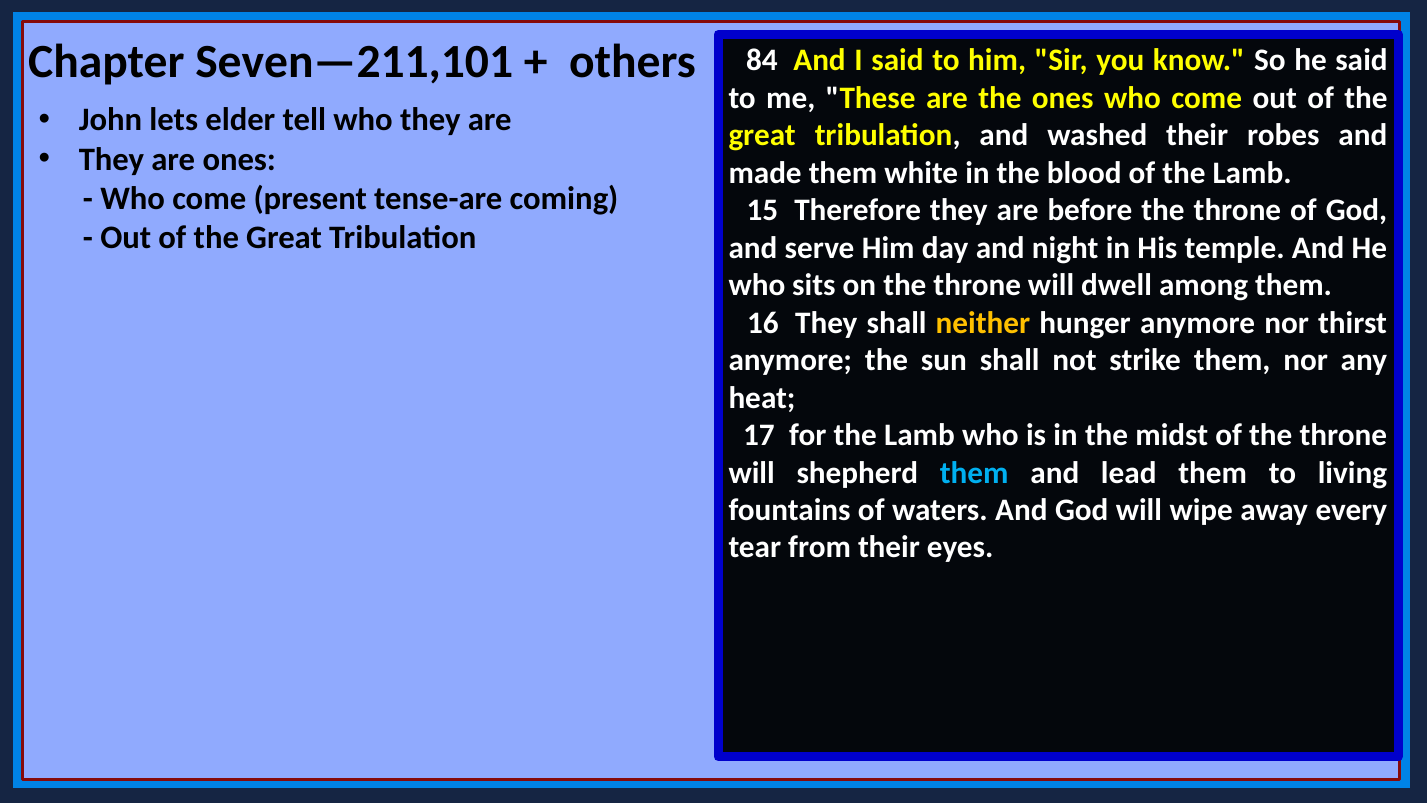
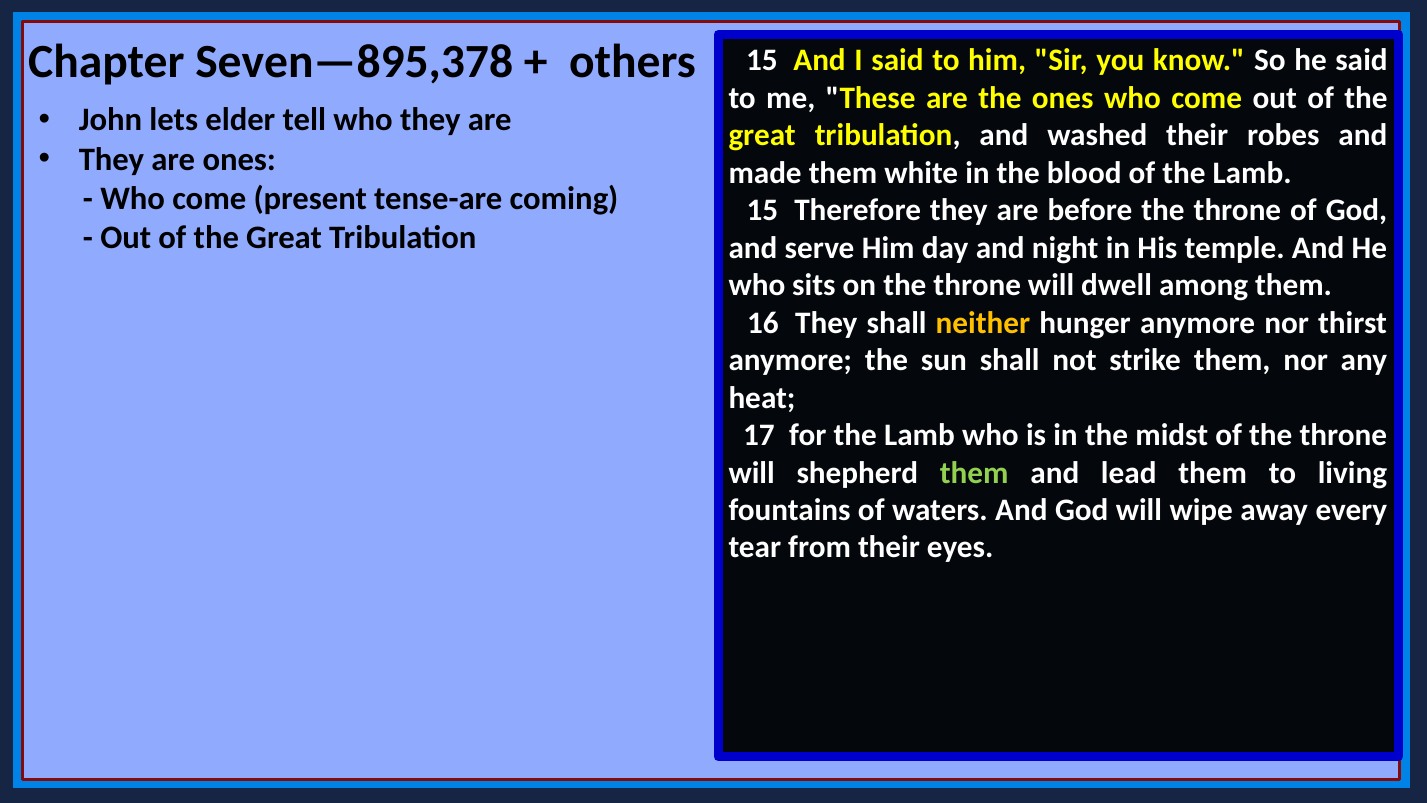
Seven—211,101: Seven—211,101 -> Seven—895,378 (354, 62)
others 84: 84 -> 15 (762, 60)
them colour: light blue -> light green (974, 473)
